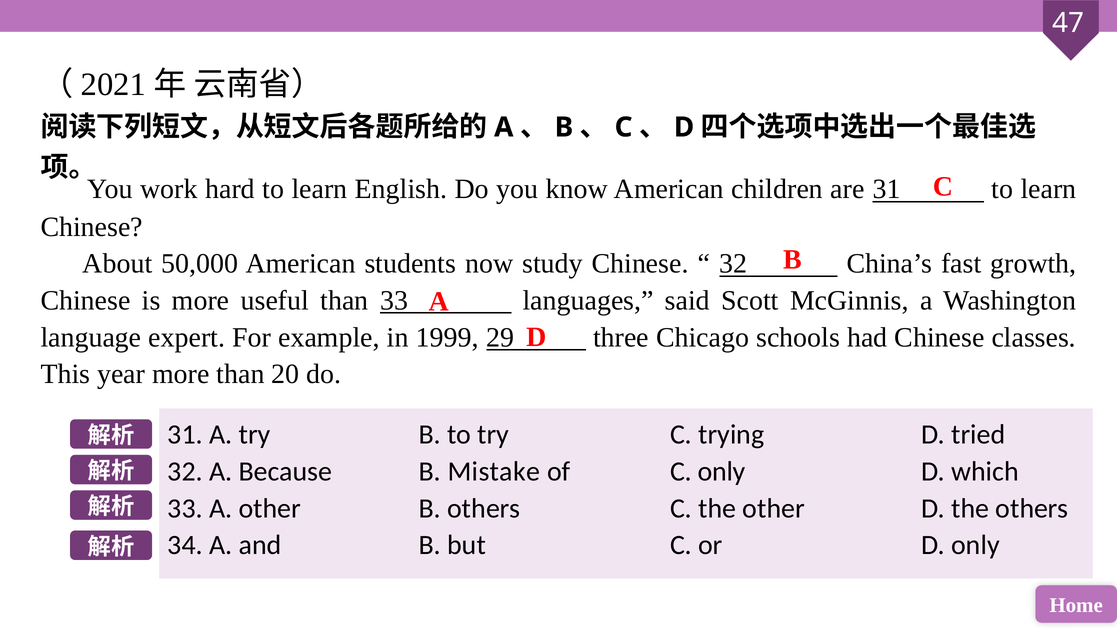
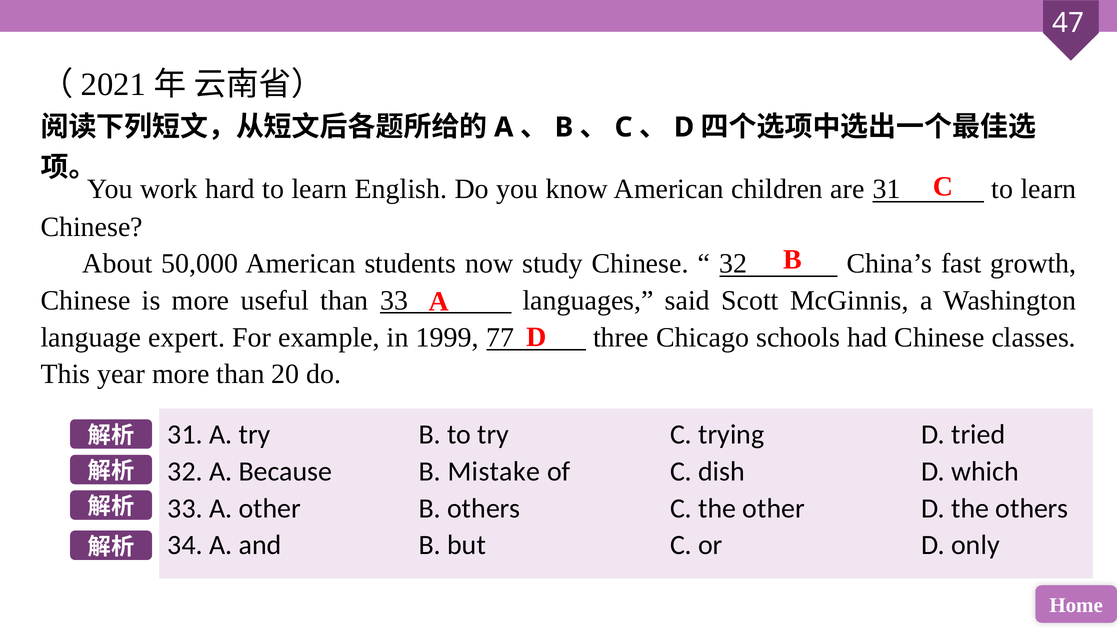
29: 29 -> 77 (500, 338)
C only: only -> dish (722, 472)
